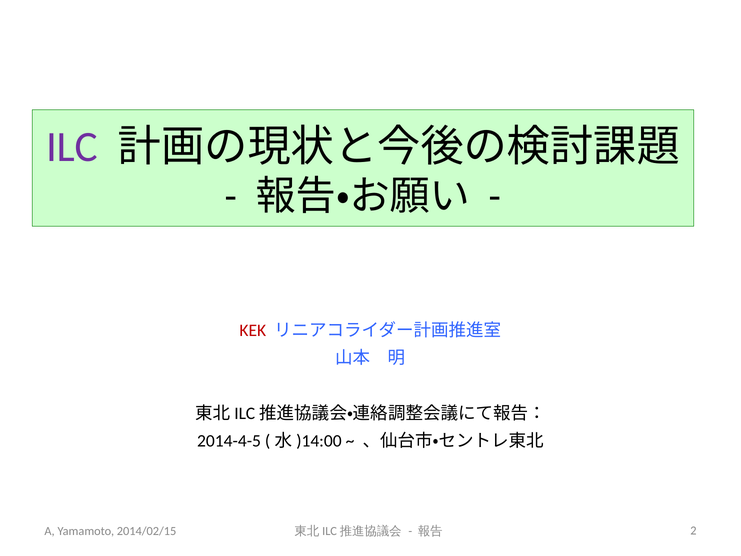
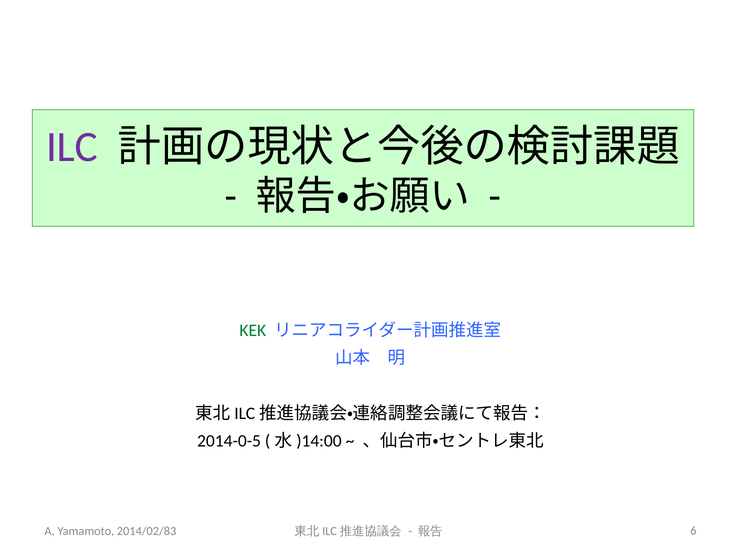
KEK colour: red -> green (253, 330)
2014-4-5: 2014-4-5 -> 2014-0-5 (229, 441)
2014/02/15: 2014/02/15 -> 2014/02/83 (147, 531)
2: 2 -> 6 (693, 531)
